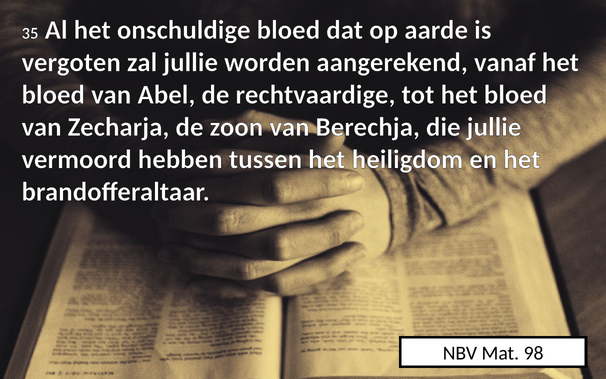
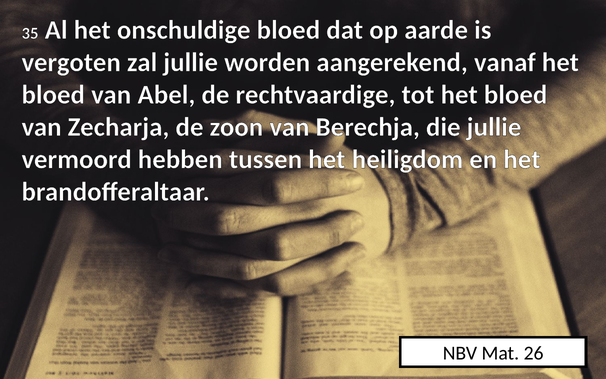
98: 98 -> 26 (534, 353)
